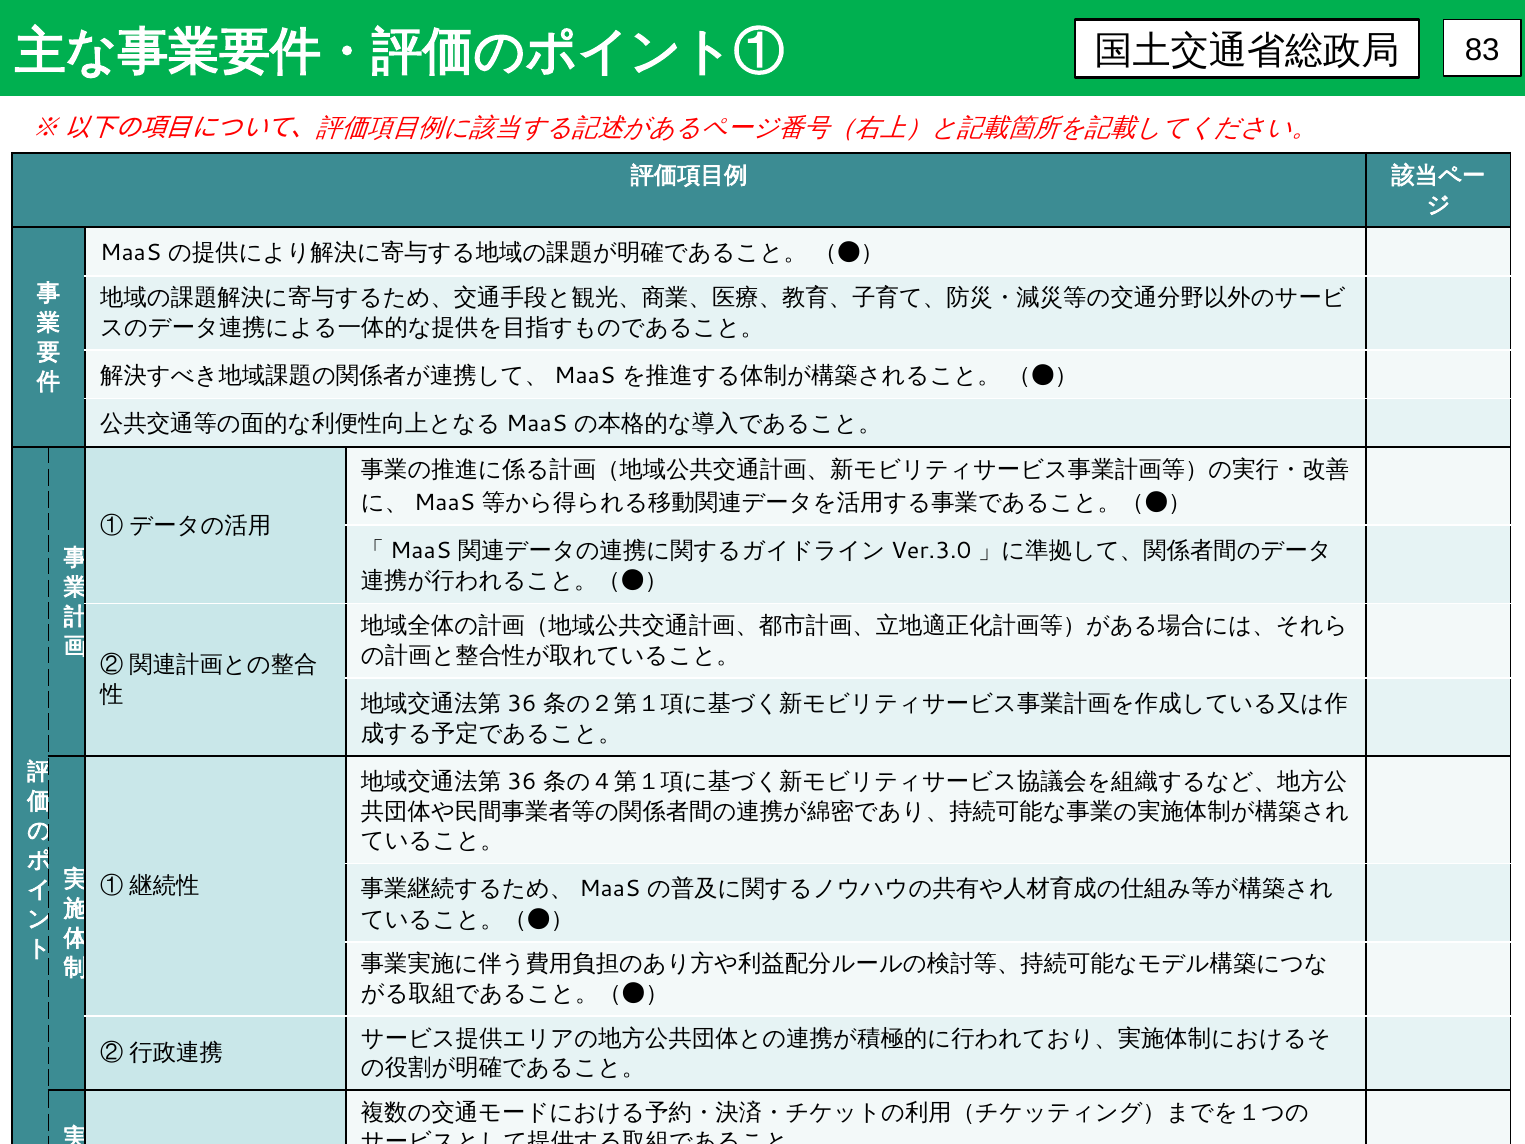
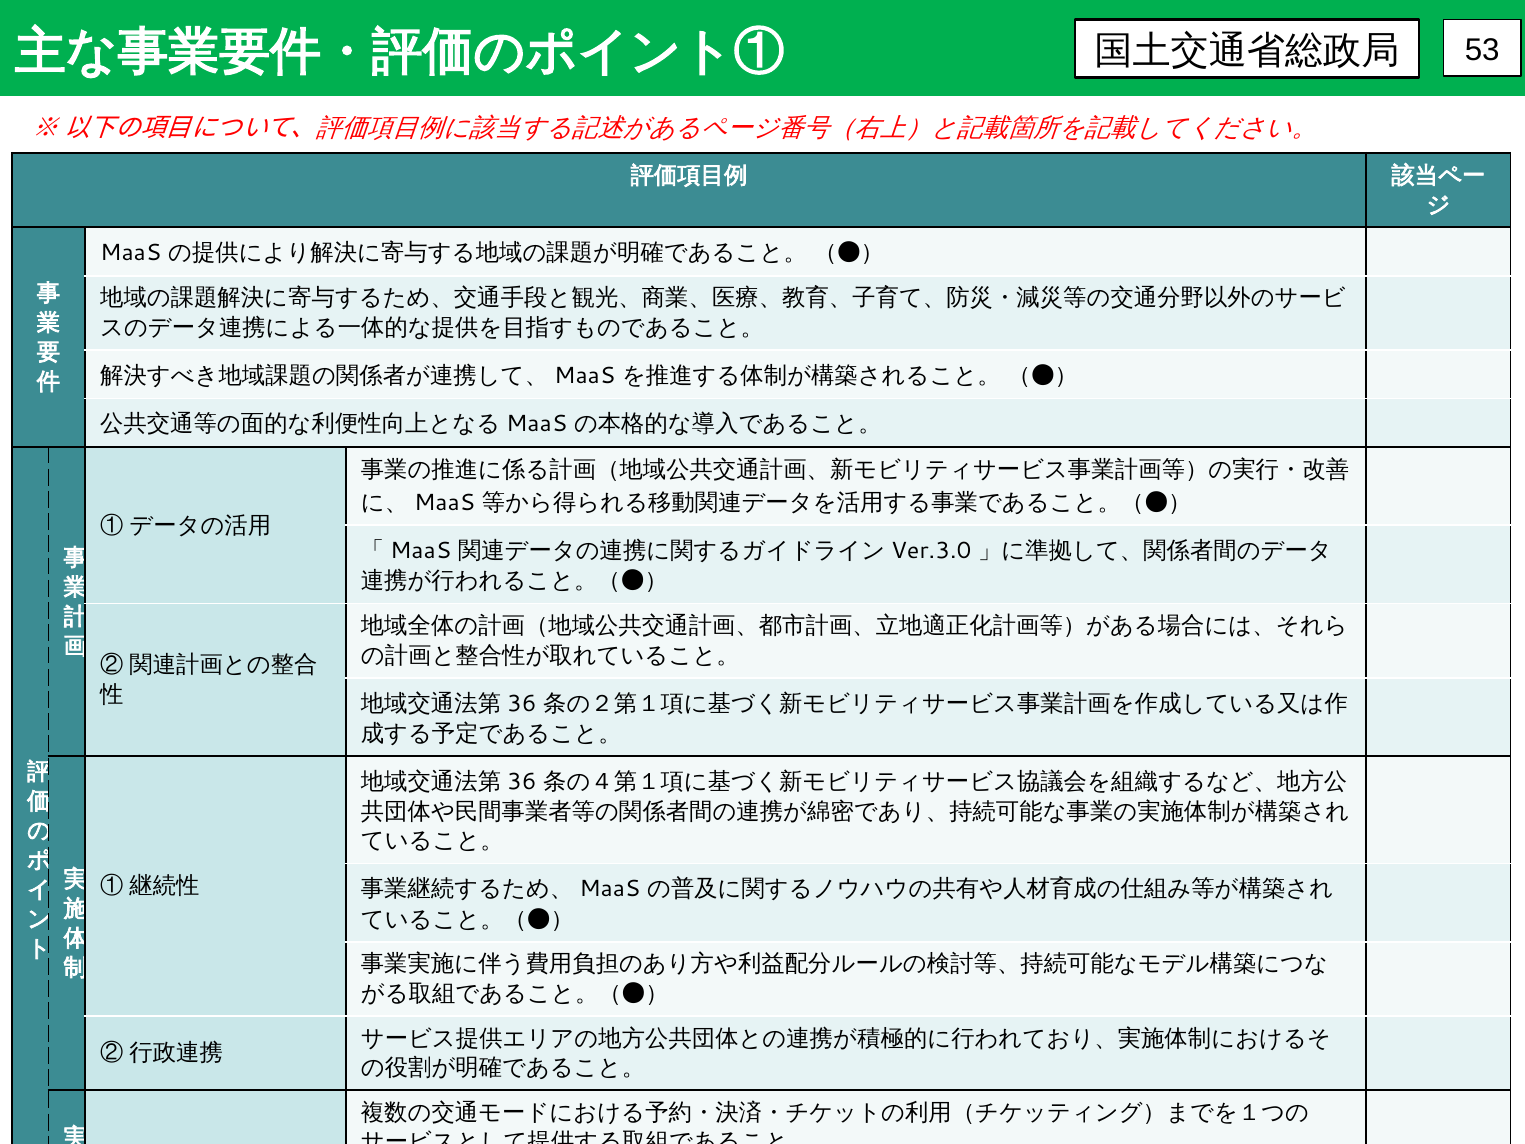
83: 83 -> 53 (1482, 50)
